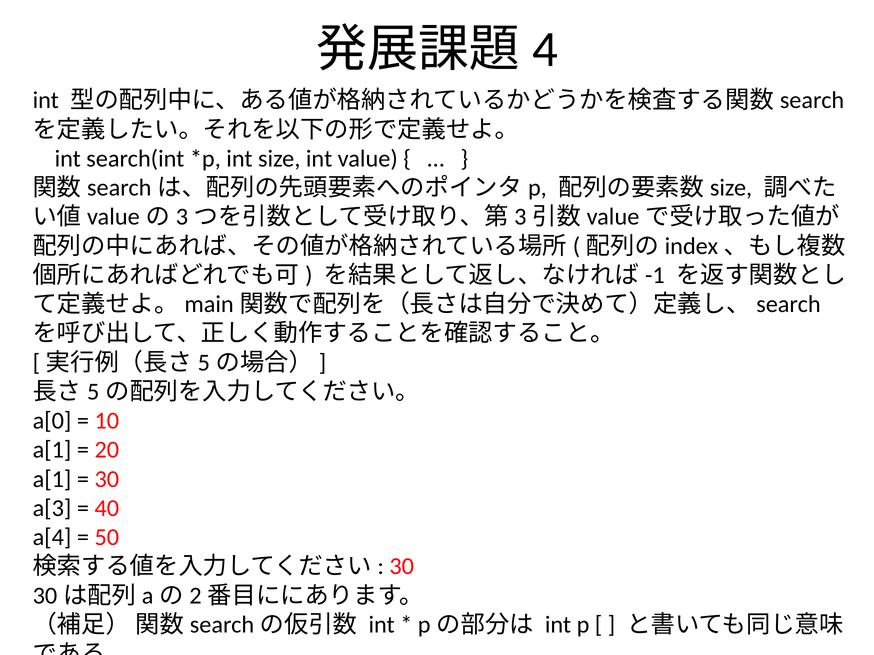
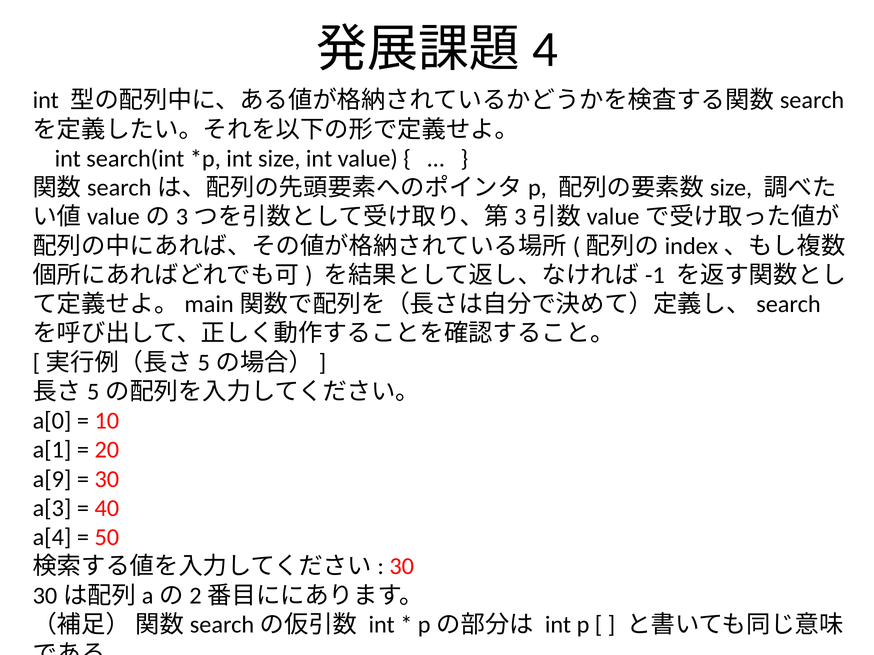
a[1: a[1 -> a[9 (52, 479)
